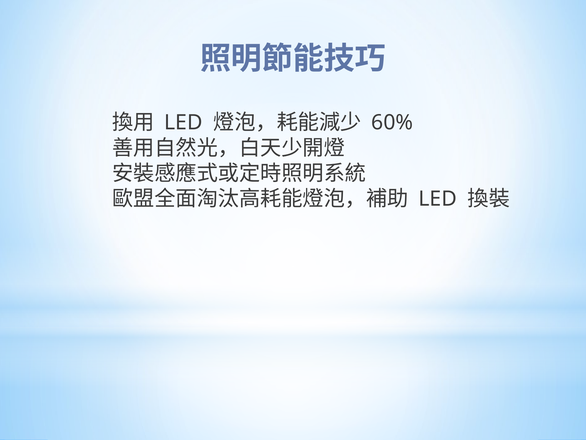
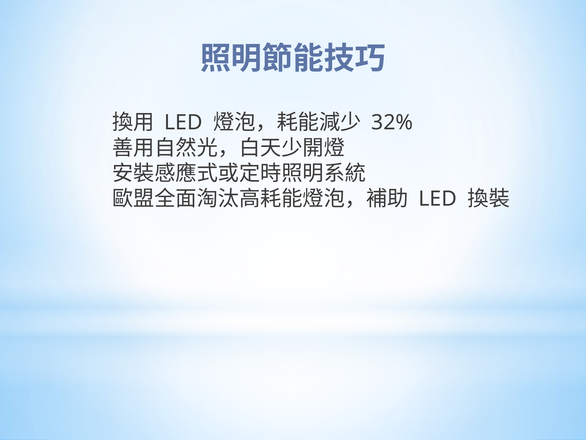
60%: 60% -> 32% (392, 123)
